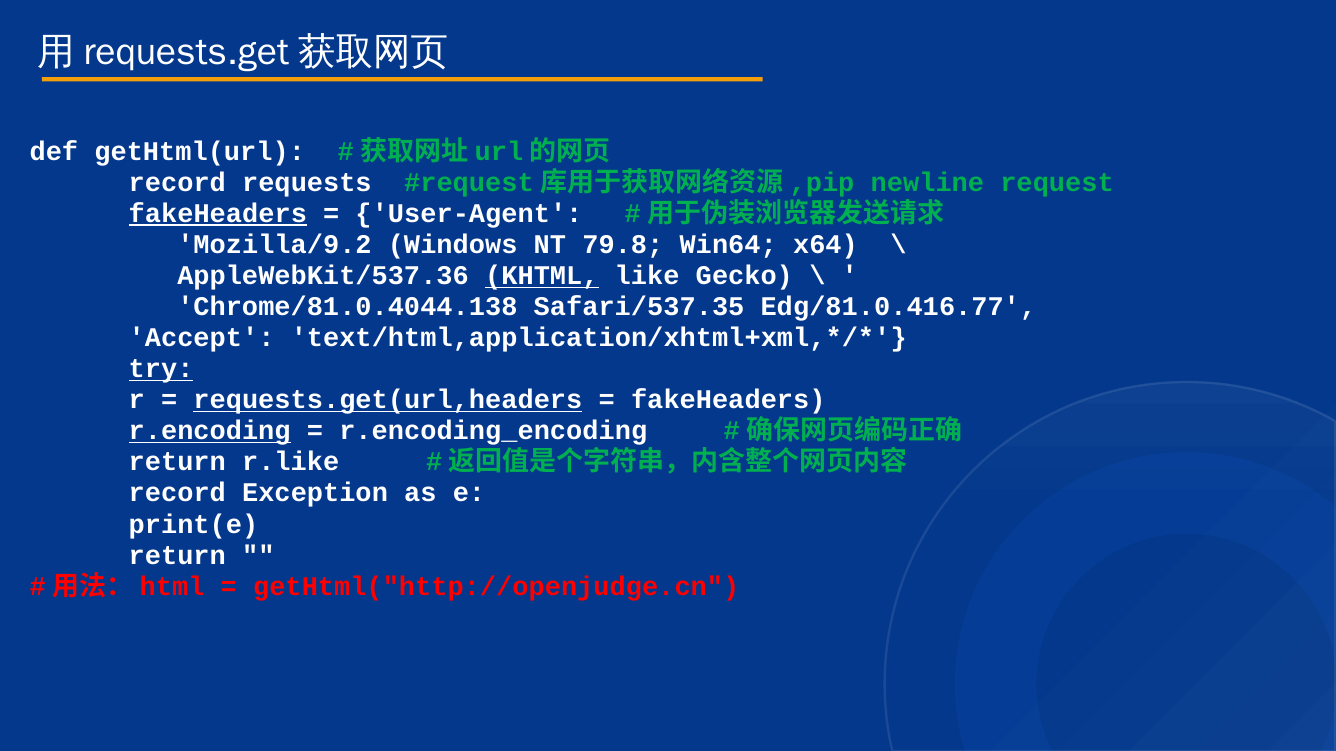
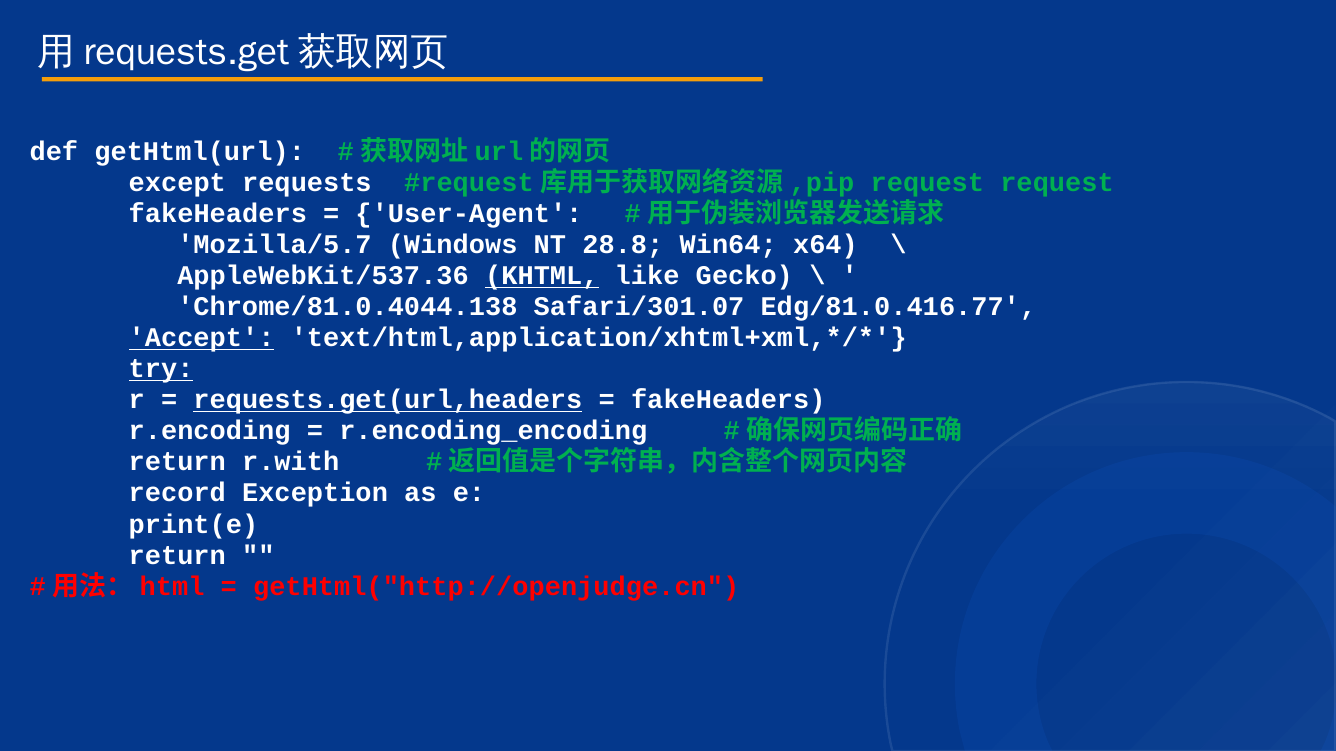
record: record -> except (177, 183)
newline: newline -> request (927, 183)
fakeHeaders underline: present -> none (218, 214)
Mozilla/9.2: Mozilla/9.2 -> Mozilla/5.7 (274, 245)
79.8: 79.8 -> 28.8 (623, 245)
Safari/537.35: Safari/537.35 -> Safari/301.07 (639, 307)
Accept underline: none -> present (202, 338)
r.encoding underline: present -> none (210, 431)
r.like: r.like -> r.with (291, 462)
